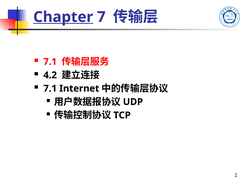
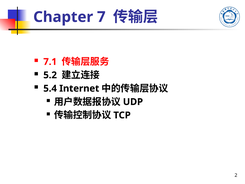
Chapter underline: present -> none (63, 17)
4.2: 4.2 -> 5.2 (50, 75)
7.1: 7.1 -> 5.4 (50, 88)
